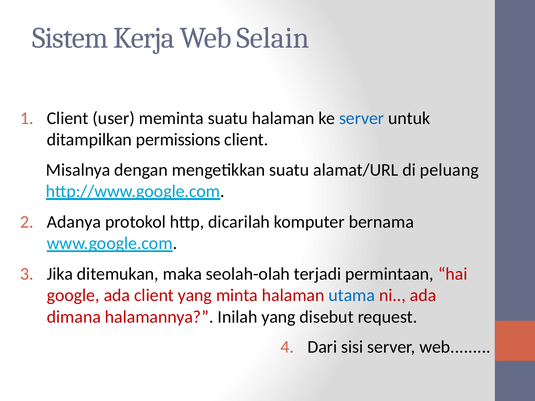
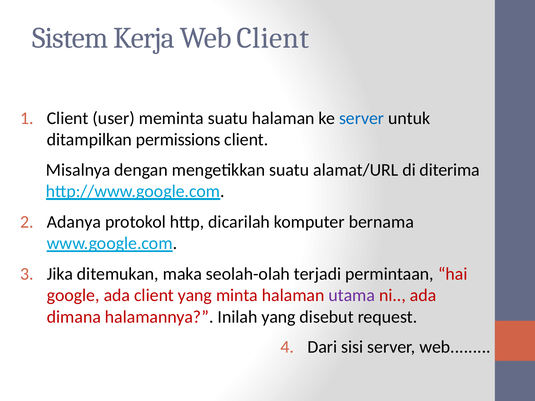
Web Selain: Selain -> Client (273, 38)
peluang: peluang -> diterima (450, 170)
utama colour: blue -> purple (352, 296)
